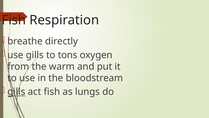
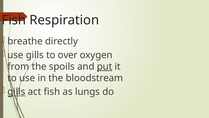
tons: tons -> over (68, 55)
warm: warm -> spoils (62, 66)
put underline: none -> present (105, 66)
